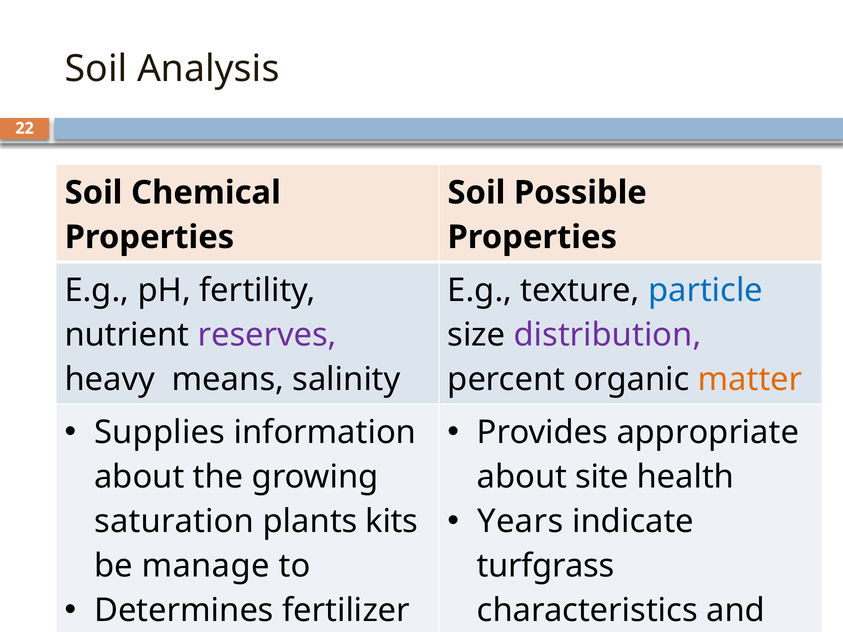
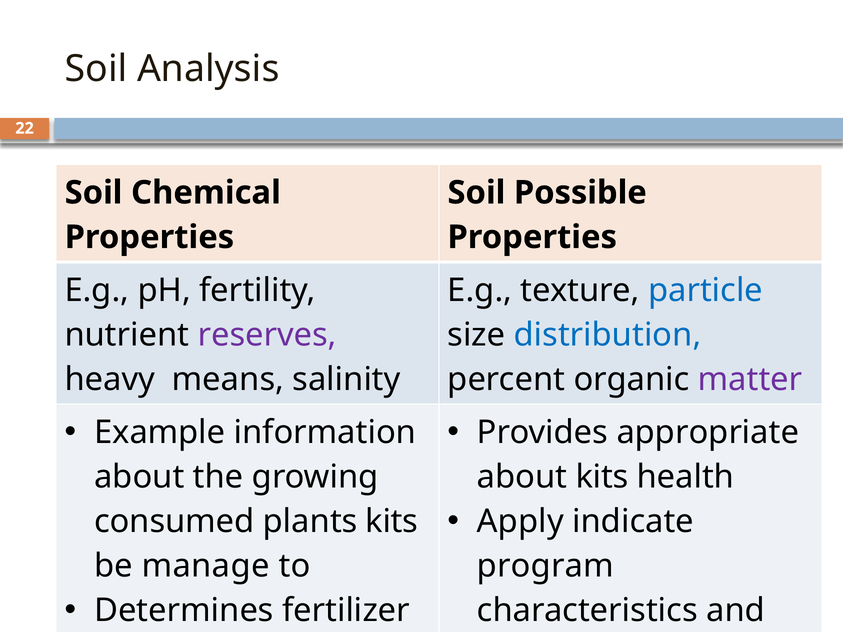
distribution colour: purple -> blue (608, 335)
matter colour: orange -> purple (750, 379)
Supplies: Supplies -> Example (160, 432)
about site: site -> kits (602, 477)
Years: Years -> Apply (520, 521)
saturation: saturation -> consumed (174, 521)
turfgrass: turfgrass -> program (545, 566)
